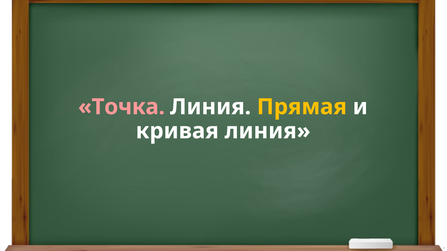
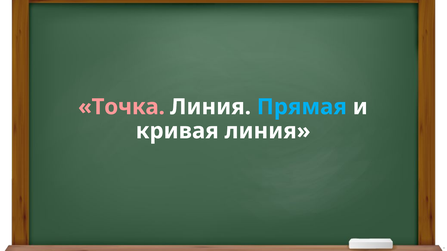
Прямая colour: yellow -> light blue (302, 107)
